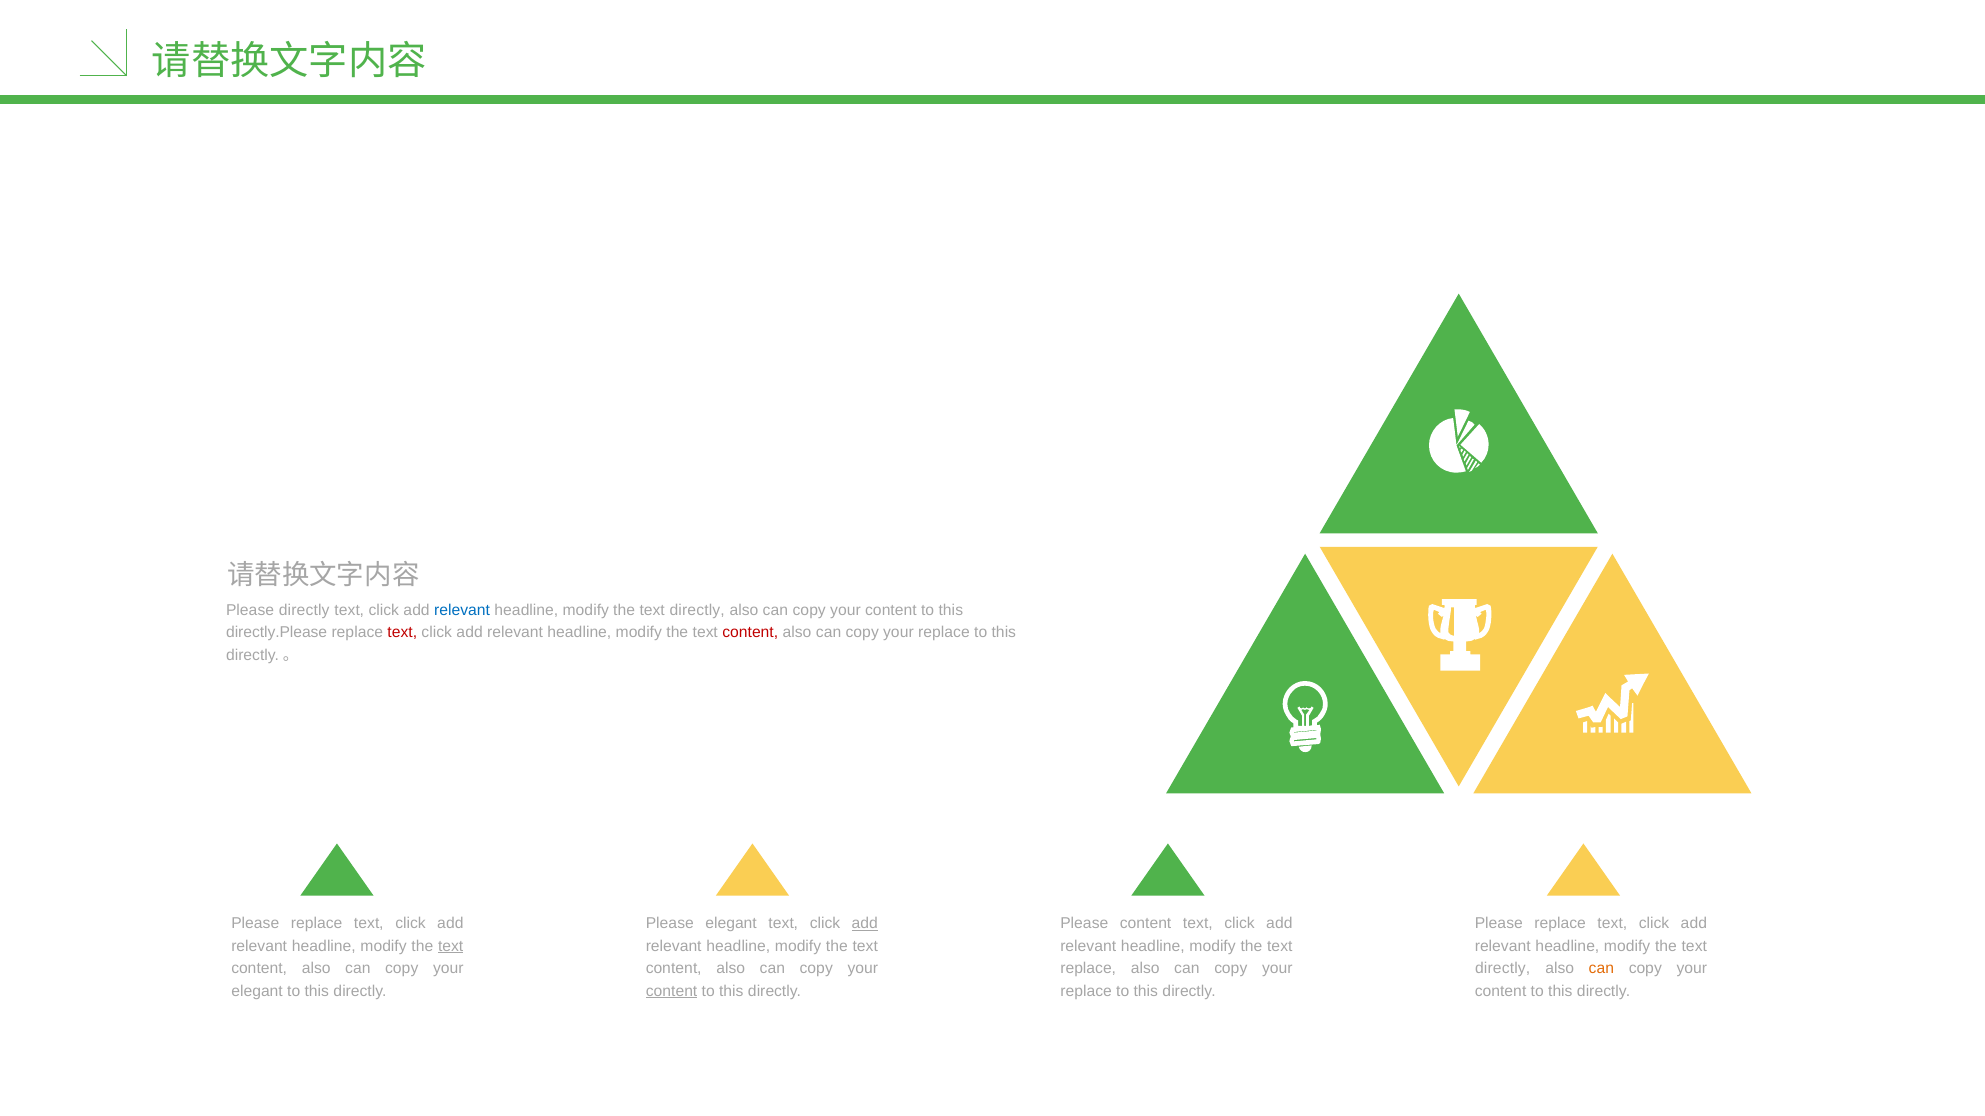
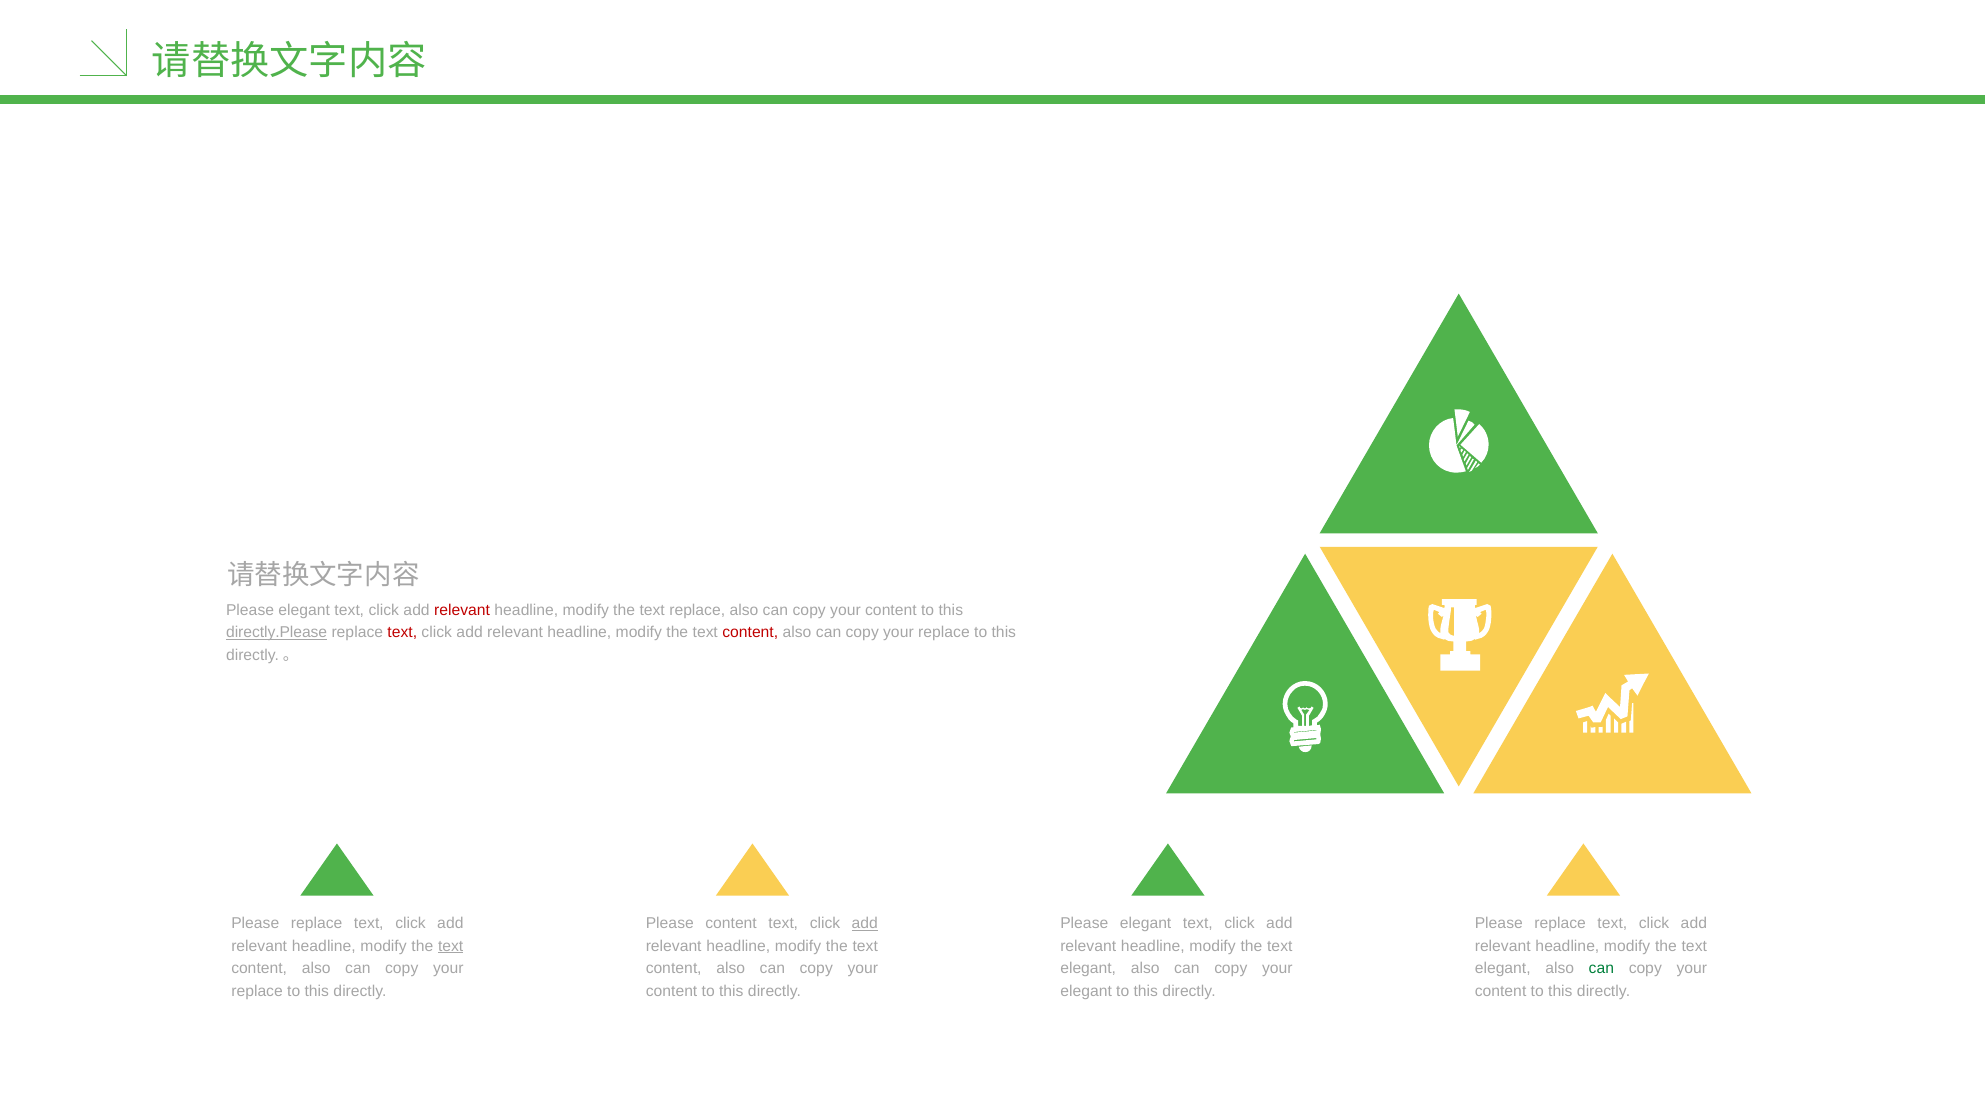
directly: directly -> elegant (304, 611)
relevant colour: blue -> red (462, 611)
directly: directly -> replace (697, 611)
directly.Please underline: none -> present (277, 633)
Please elegant: elegant -> content (731, 924)
content: content -> elegant (1146, 924)
replace: replace -> elegant (1088, 969)
directly: directly -> elegant (1503, 969)
can colour: orange -> green (1601, 969)
elegant: elegant -> replace (257, 992)
content underline: present -> none (672, 992)
replace: replace -> elegant (1086, 992)
